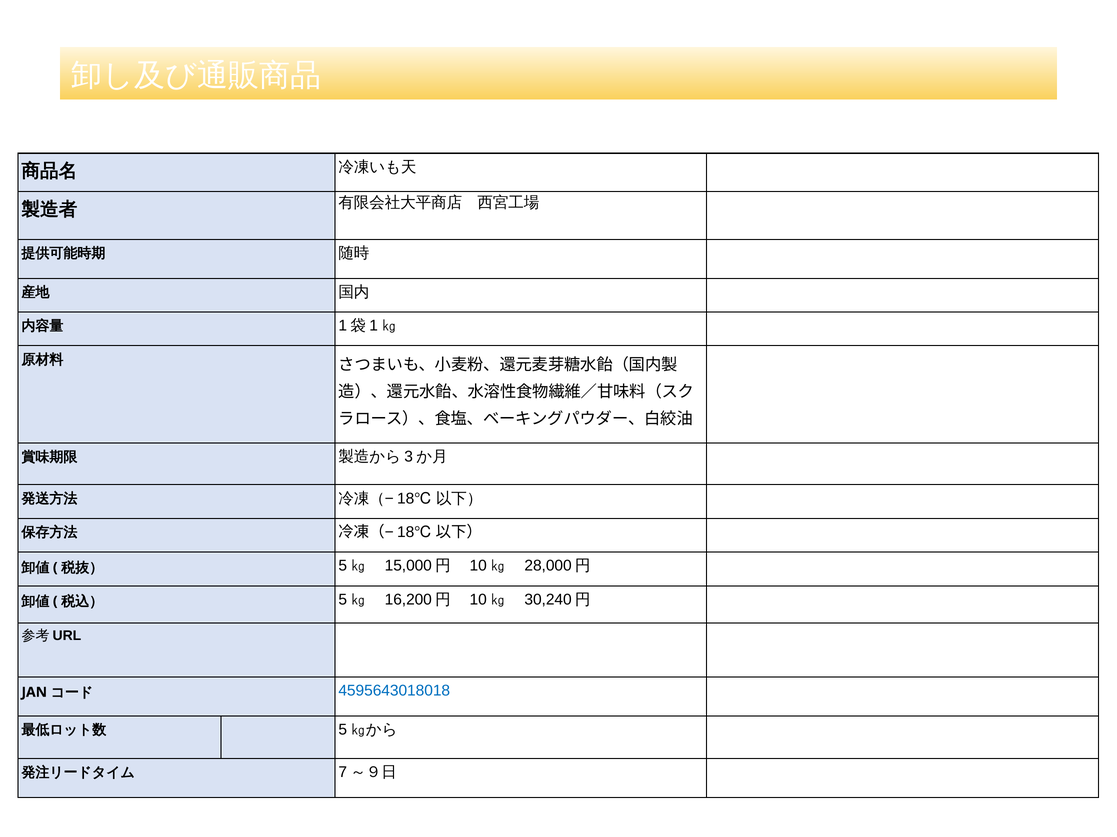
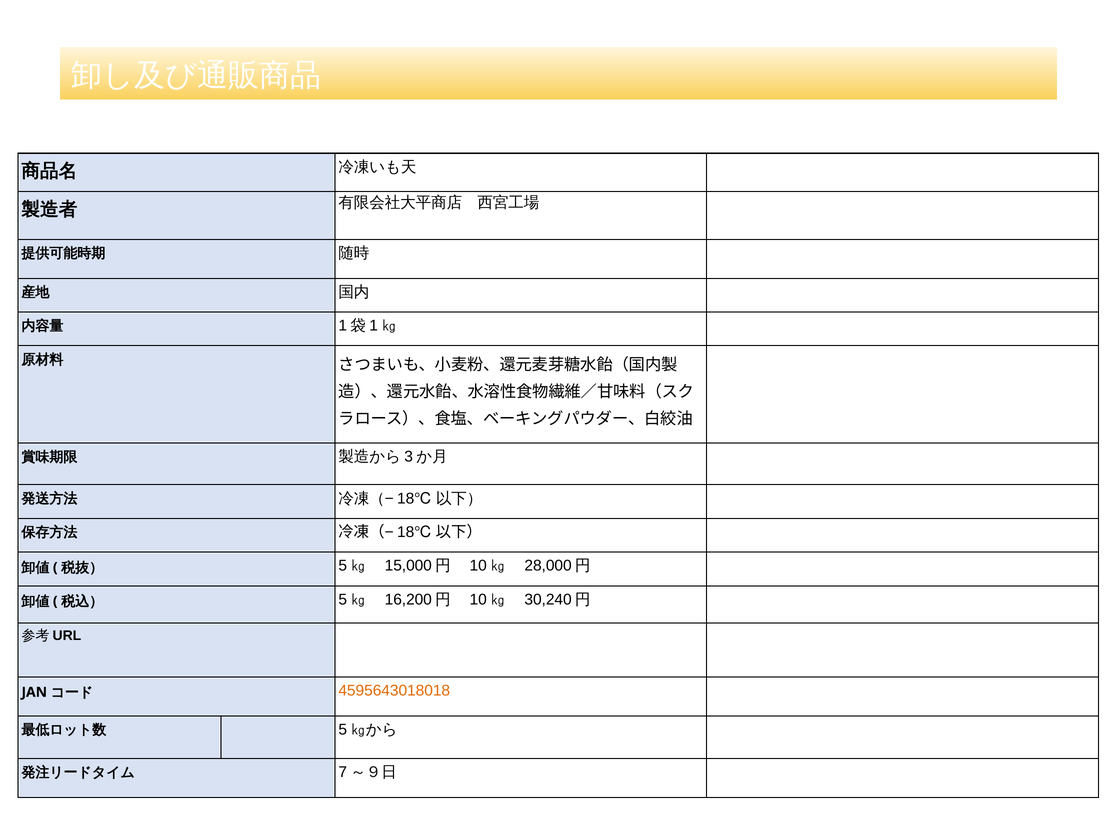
4595643018018 colour: blue -> orange (394, 691)
